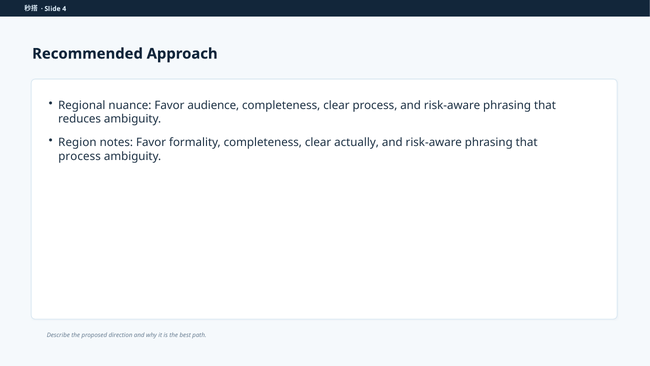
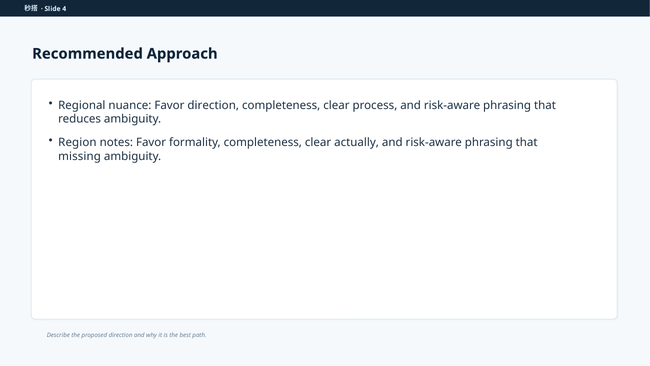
Favor audience: audience -> direction (213, 105)
process: process -> missing (80, 156)
